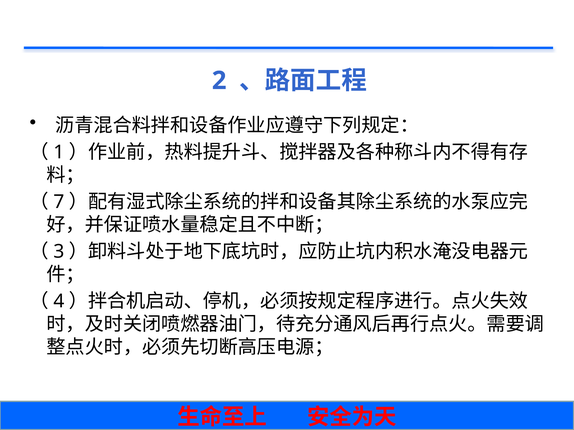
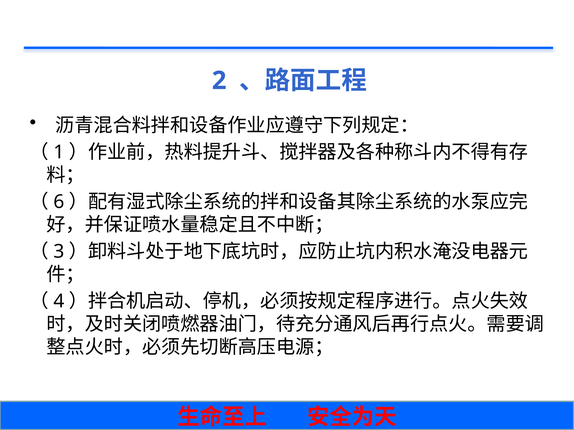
7: 7 -> 6 (59, 202)
